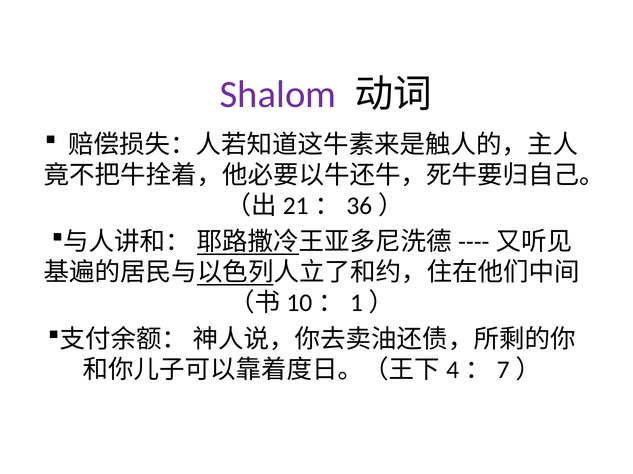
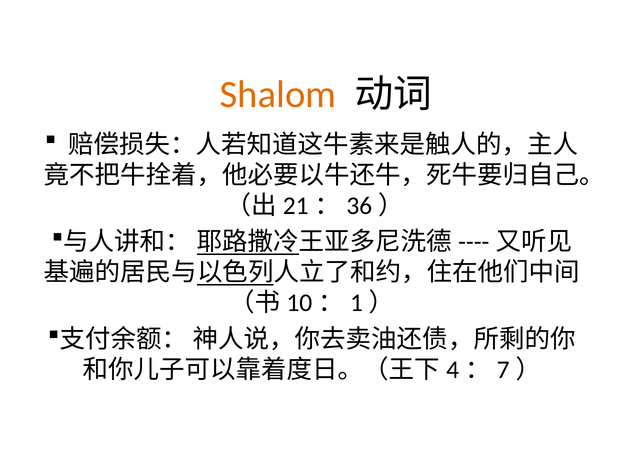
Shalom colour: purple -> orange (278, 95)
